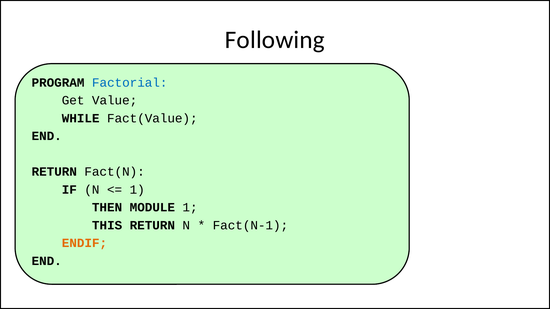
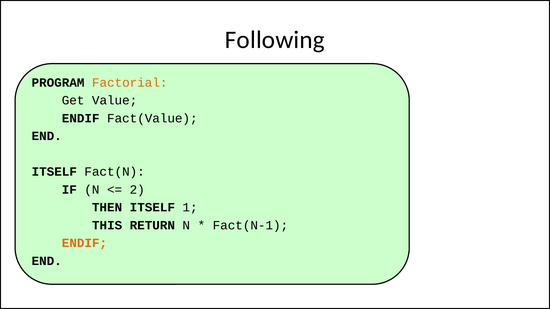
Factorial colour: blue -> orange (130, 83)
WHILE: WHILE -> ENDIF (81, 118)
RETURN: RETURN -> ITSELF (54, 172)
1: 1 -> 2 (137, 190)
THEN MODULE: MODULE -> ITSELF (152, 208)
